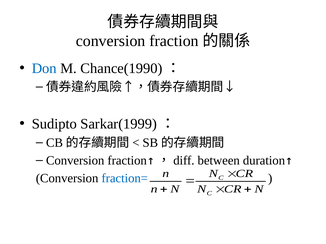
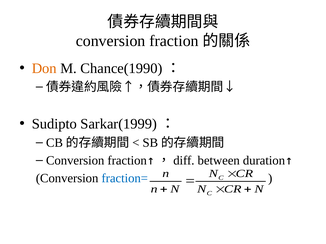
Don colour: blue -> orange (44, 68)
